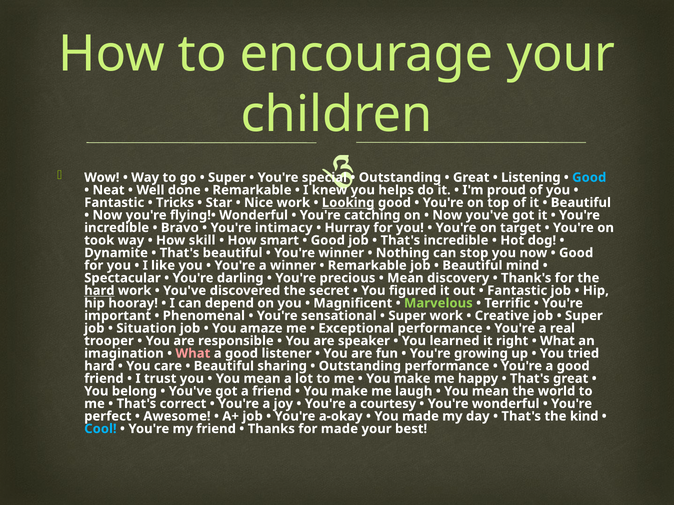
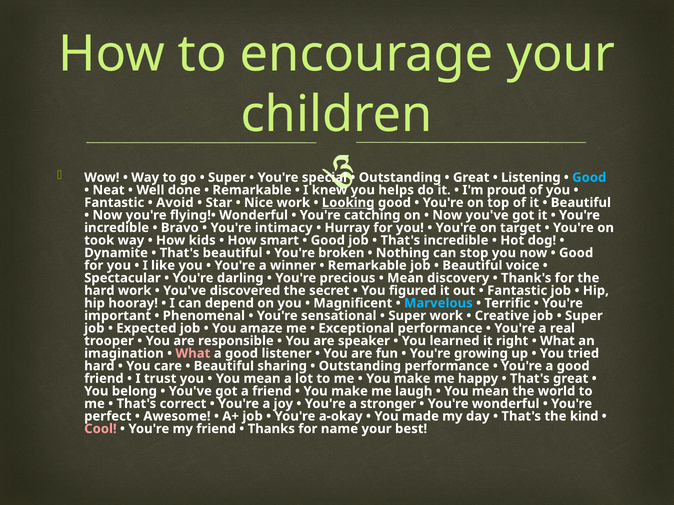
Tricks: Tricks -> Avoid (175, 203)
skill: skill -> kids (202, 241)
You're winner: winner -> broken (341, 253)
mind: mind -> voice (523, 266)
hard underline: present -> none (99, 291)
Marvelous colour: light green -> light blue (438, 303)
Situation: Situation -> Expected (146, 329)
courtesy: courtesy -> stronger (388, 404)
Cool colour: light blue -> pink (100, 429)
for made: made -> name (339, 429)
